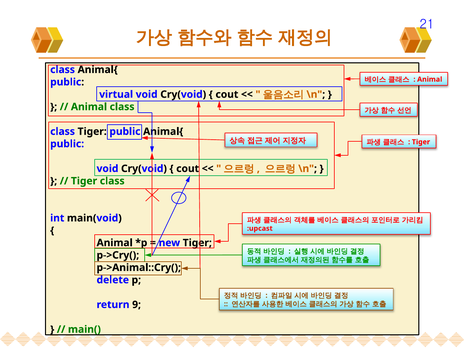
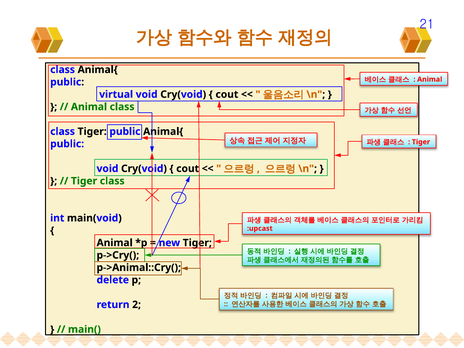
9: 9 -> 2 (137, 305)
